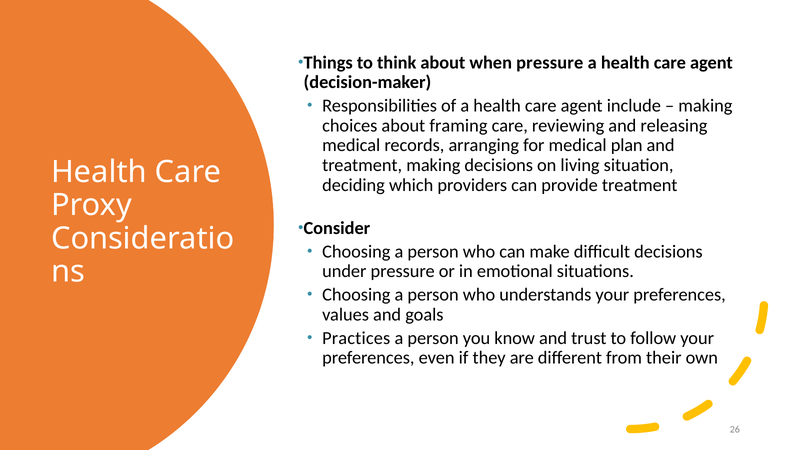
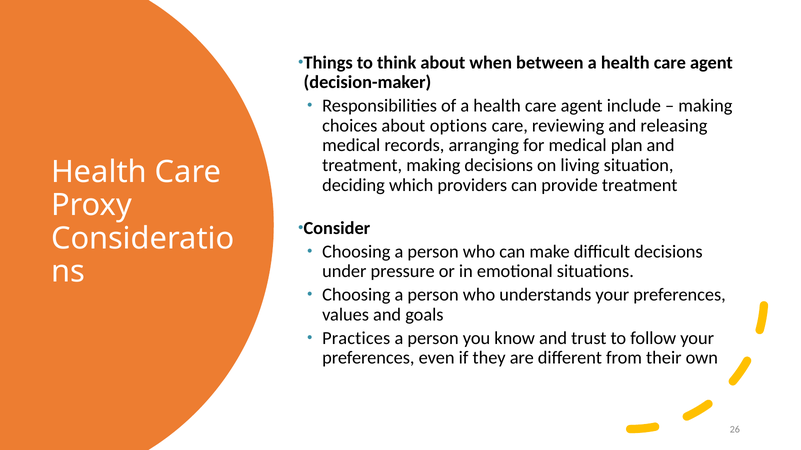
when pressure: pressure -> between (550, 63)
framing: framing -> options (458, 126)
